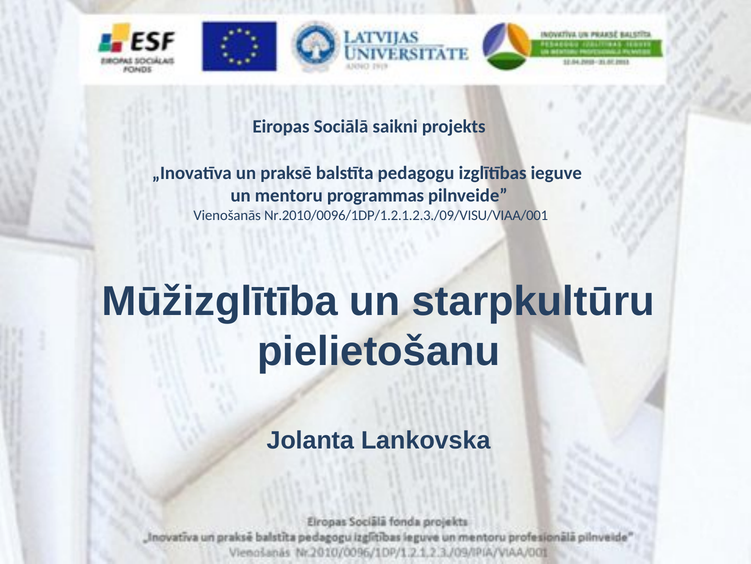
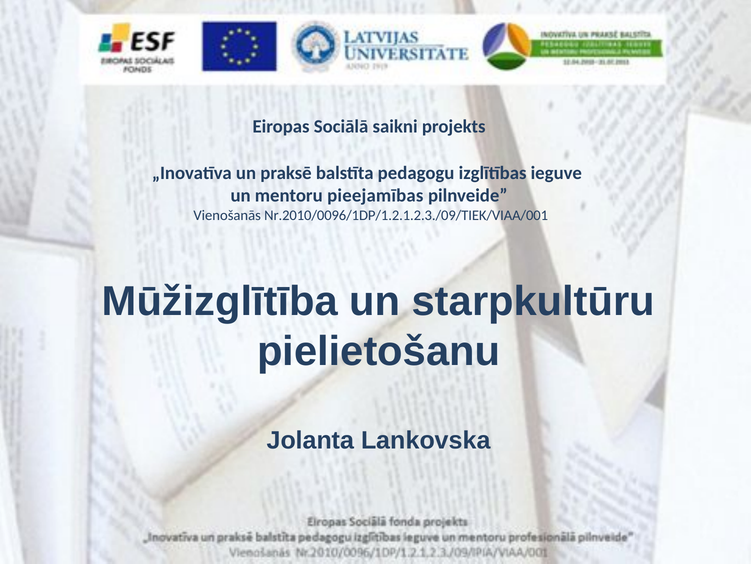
programmas: programmas -> pieejamības (375, 195)
Nr.2010/0096/1DP/1.2.1.2.3./09/VISU/VIAA/001: Nr.2010/0096/1DP/1.2.1.2.3./09/VISU/VIAA/001 -> Nr.2010/0096/1DP/1.2.1.2.3./09/TIEK/VIAA/001 (406, 215)
